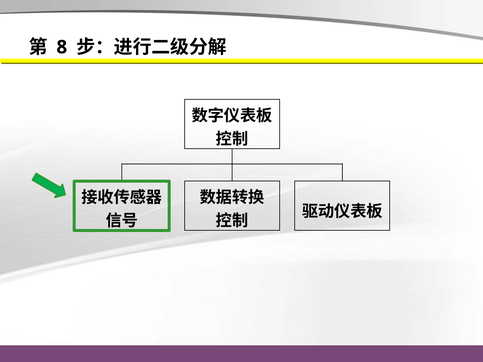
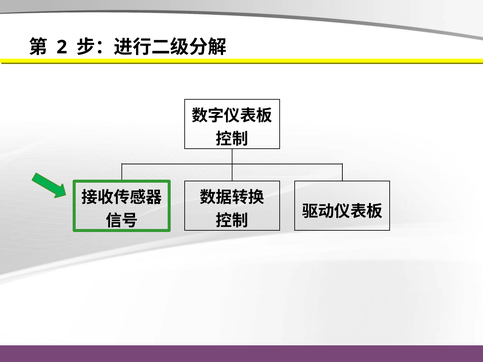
8: 8 -> 2 (62, 47)
